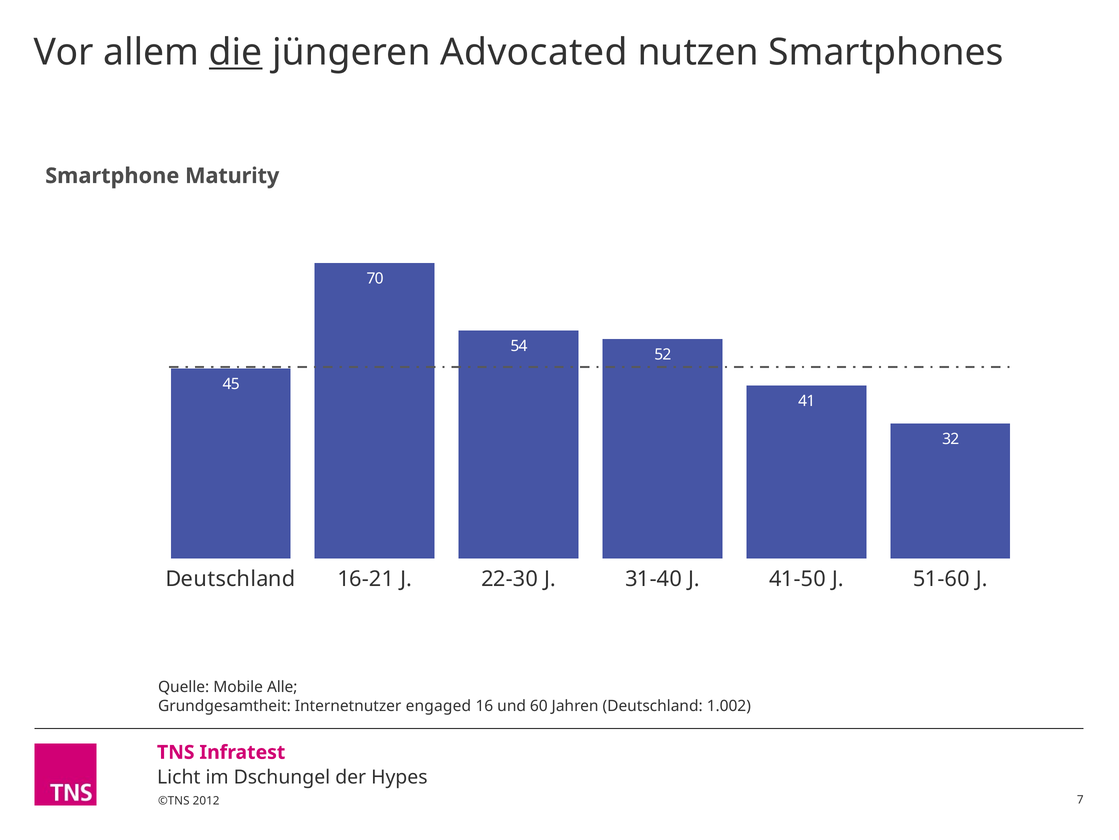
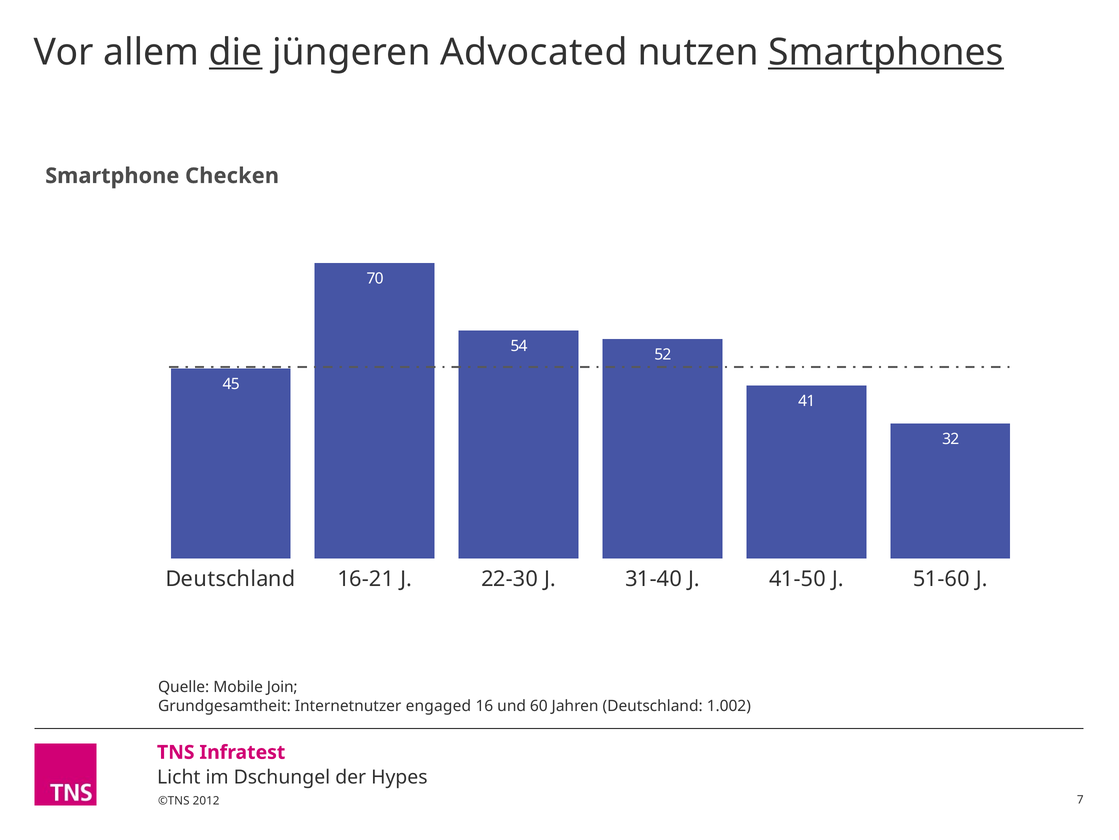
Smartphones underline: none -> present (886, 52)
Maturity: Maturity -> Checken (232, 176)
Alle: Alle -> Join (282, 687)
